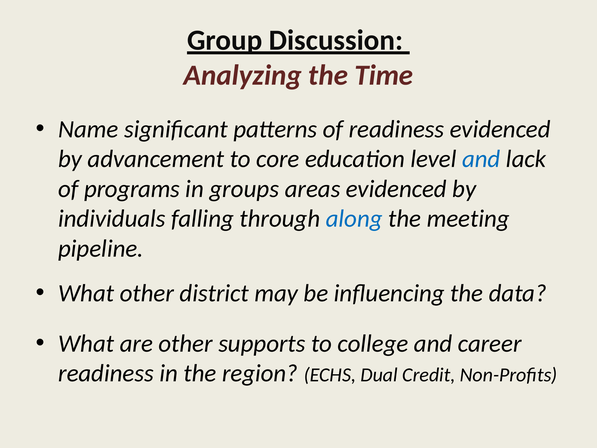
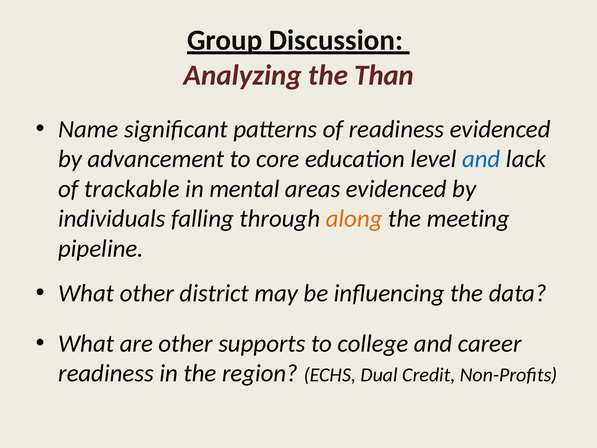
Time: Time -> Than (384, 75)
programs: programs -> trackable (132, 189)
groups: groups -> mental (244, 189)
along colour: blue -> orange (354, 219)
